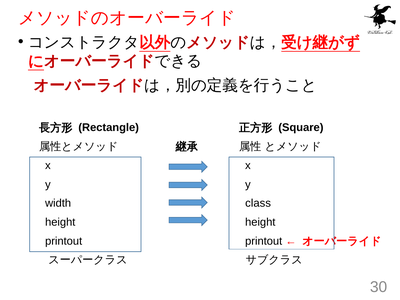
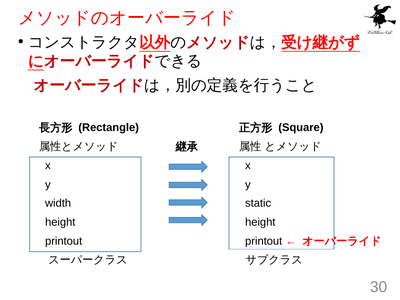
class: class -> static (258, 203)
